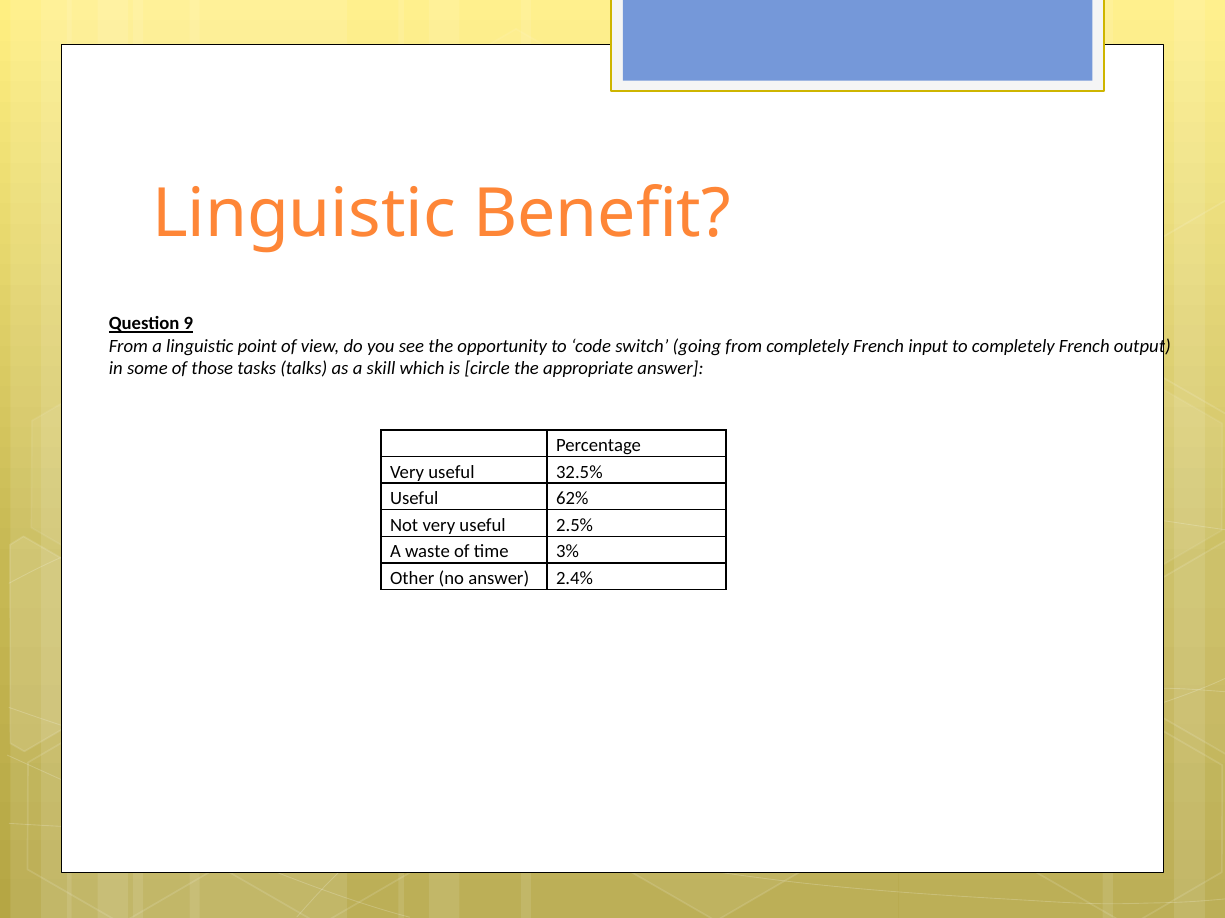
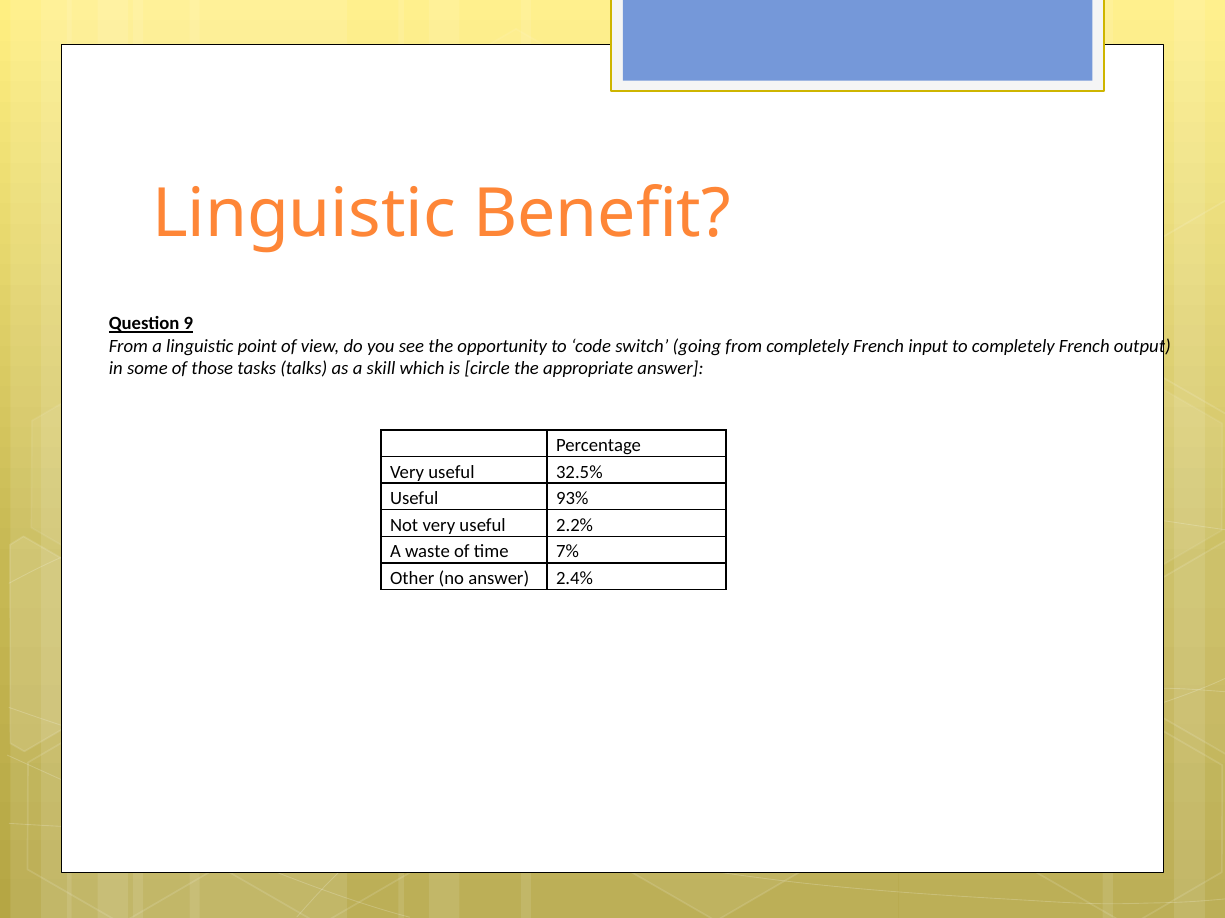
62%: 62% -> 93% (572, 499)
2.5%: 2.5% -> 2.2% (575, 525)
3%: 3% -> 7% (567, 552)
